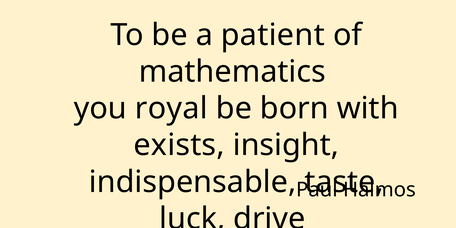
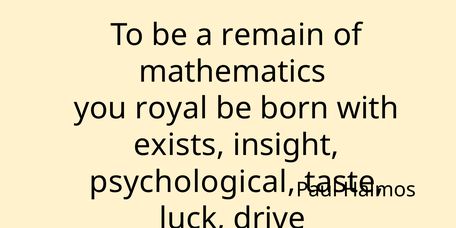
patient: patient -> remain (273, 35)
indispensable: indispensable -> psychological (192, 182)
